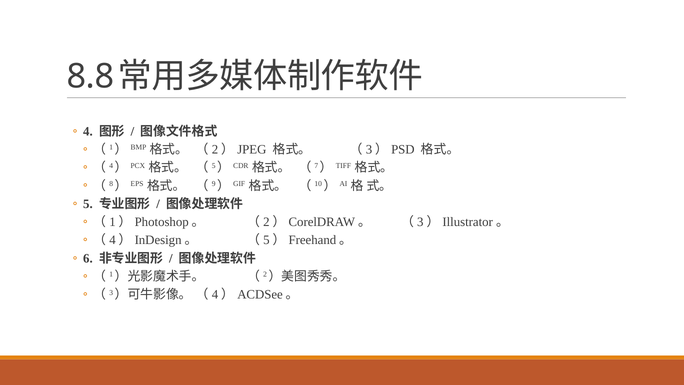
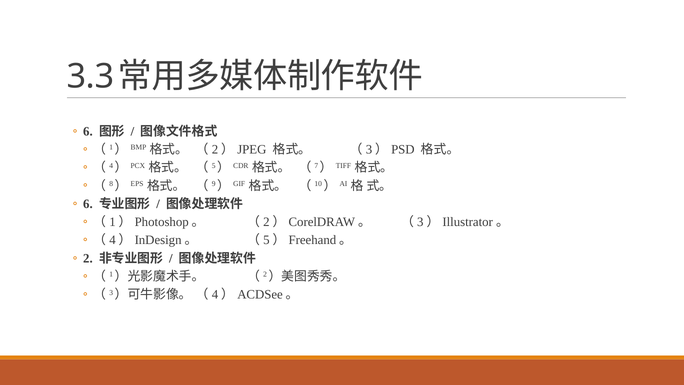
8.8: 8.8 -> 3.3 (91, 77)
4: 4 -> 6 (88, 131)
5: 5 -> 6 (88, 204)
6: 6 -> 2 (88, 258)
